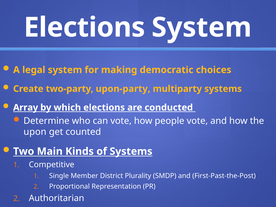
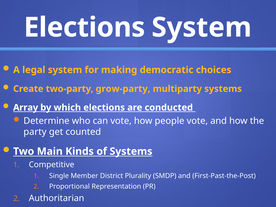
upon-party: upon-party -> grow-party (123, 89)
upon: upon -> party (35, 132)
